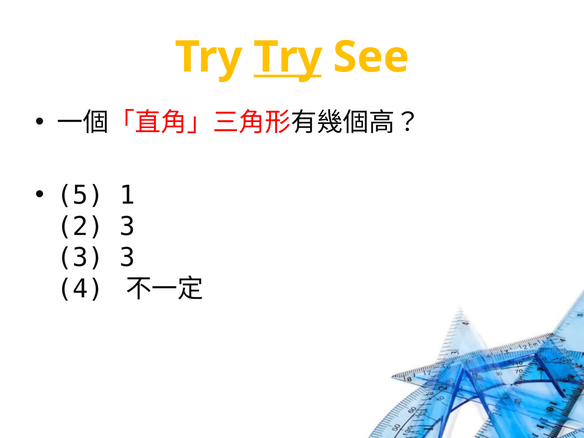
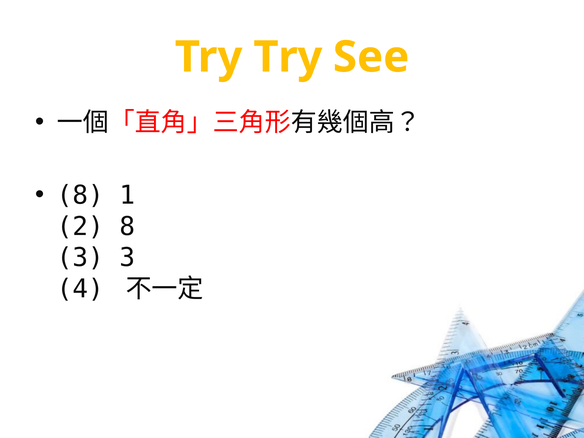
Try underline: present -> none (288, 57)
5: 5 -> 8 (80, 195)
2 3: 3 -> 8 (127, 226)
